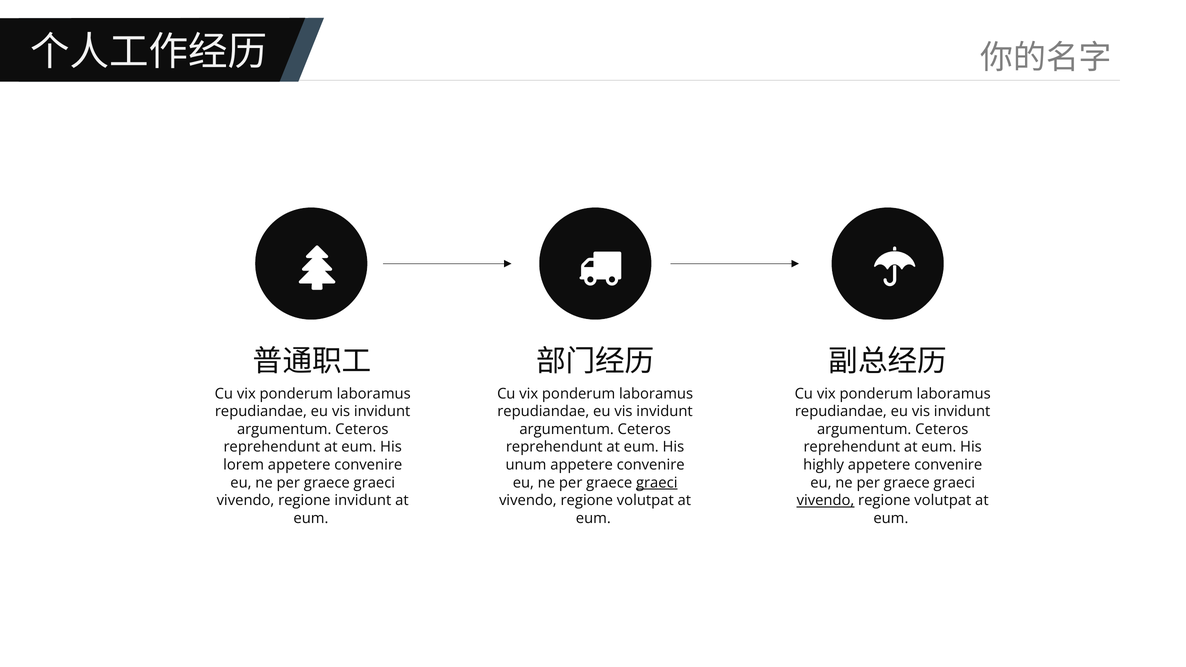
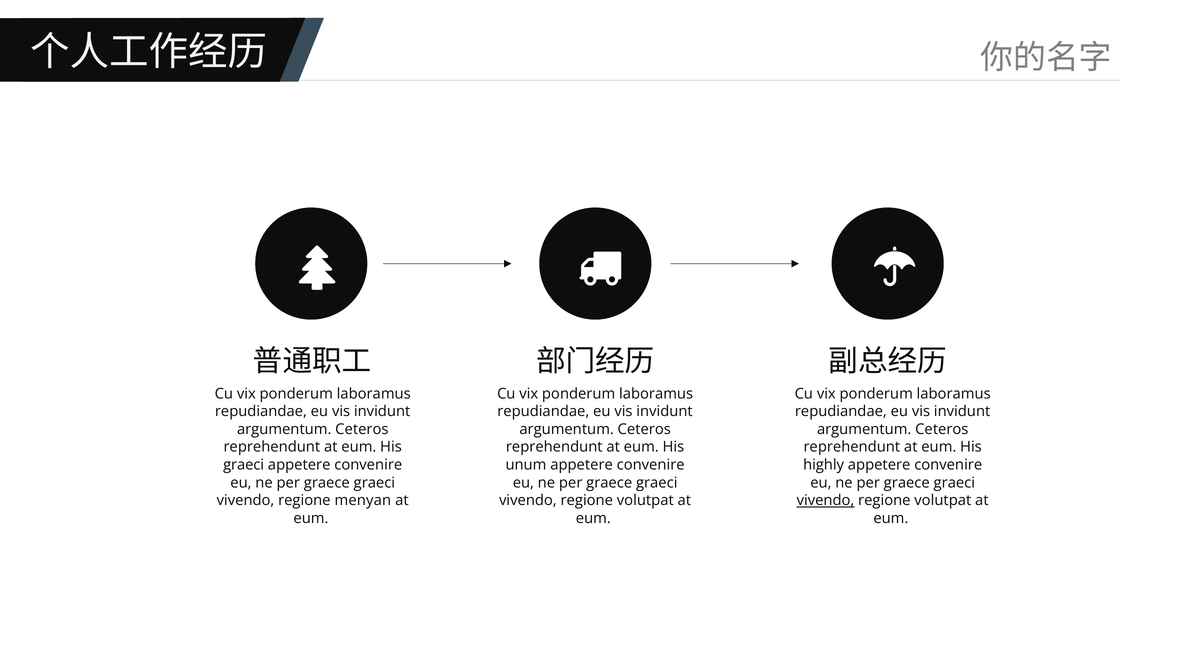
lorem: lorem -> graeci (244, 465)
graeci underline: present -> none (657, 483)
regione invidunt: invidunt -> menyan (363, 501)
